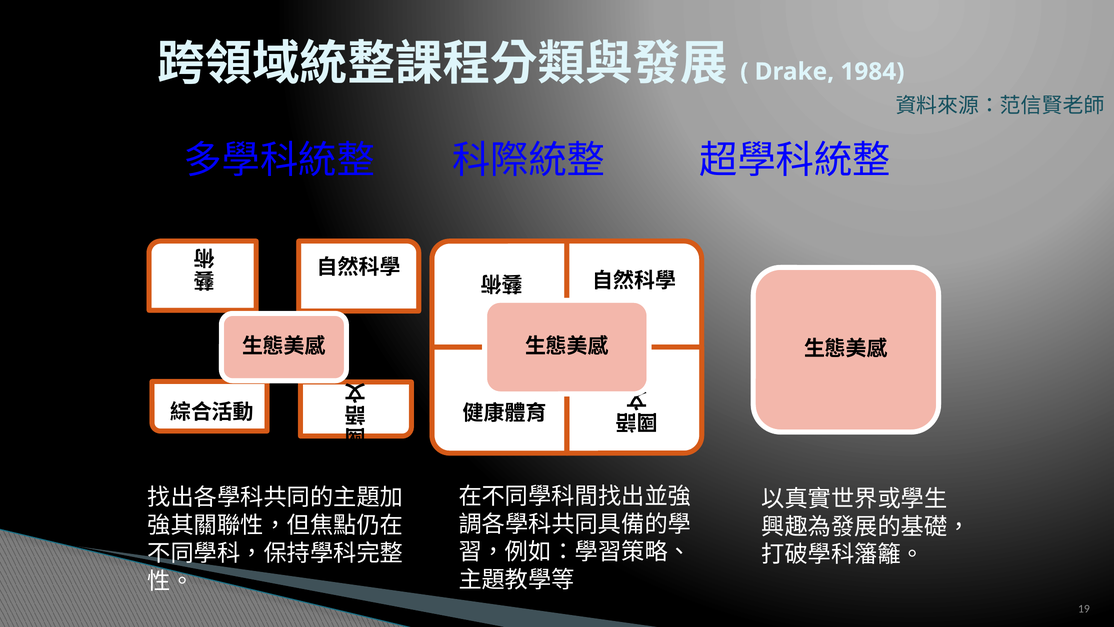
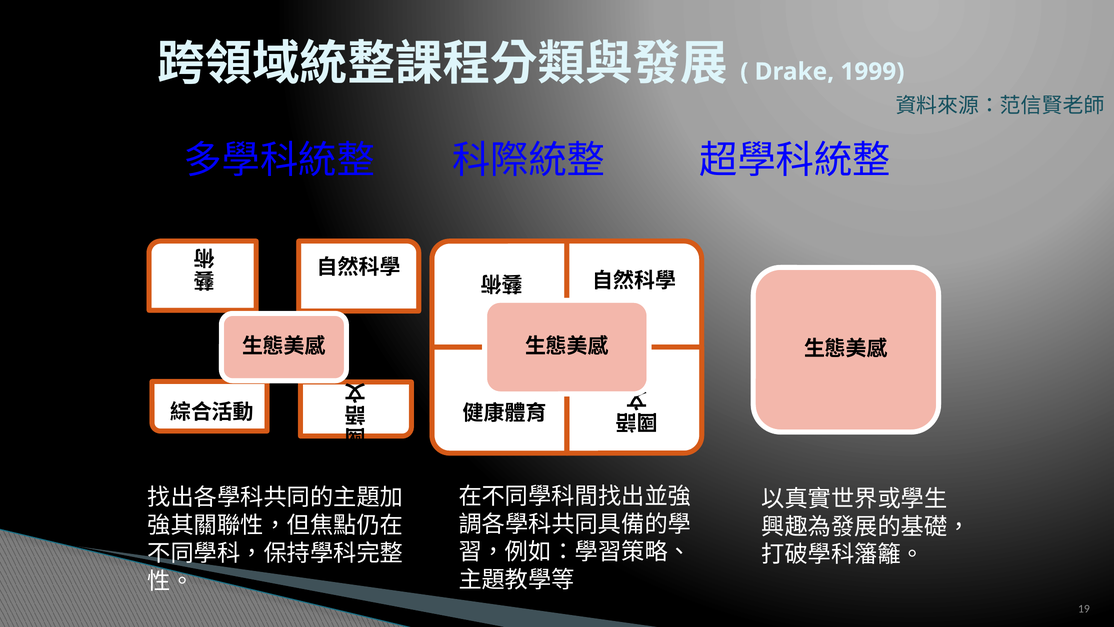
1984: 1984 -> 1999 (872, 72)
